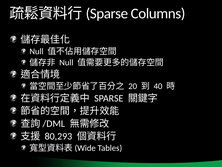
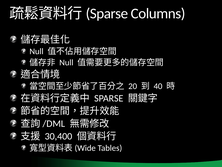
80,293: 80,293 -> 30,400 (59, 136)
